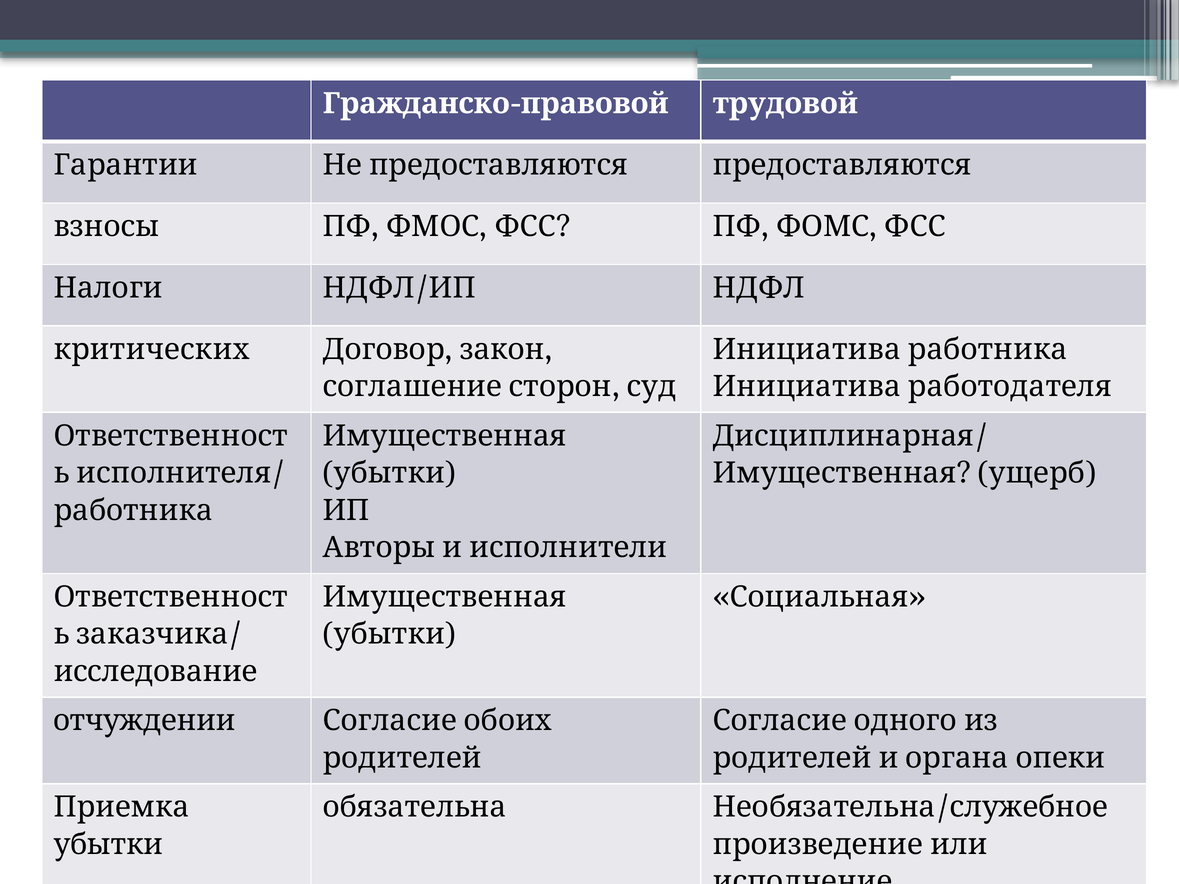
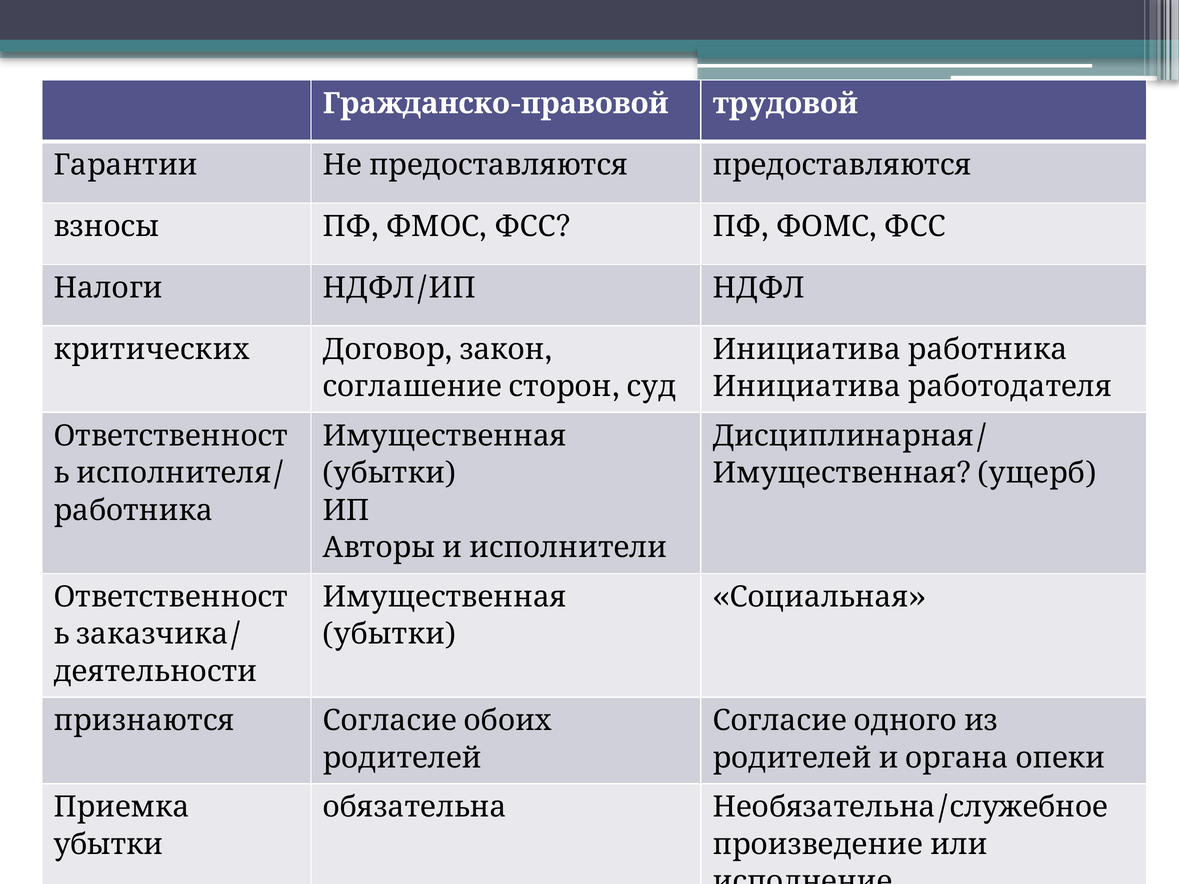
исследование: исследование -> деятельности (155, 672)
отчуждении: отчуждении -> признаются (144, 721)
